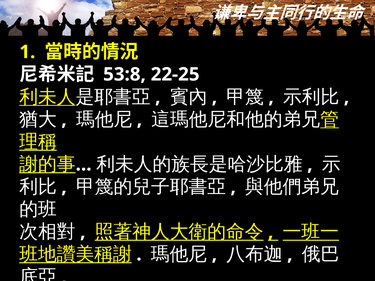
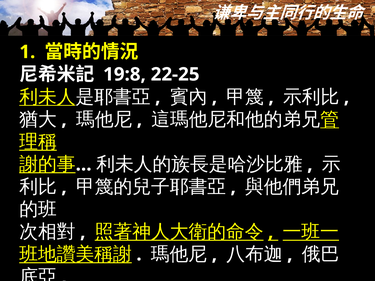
53:8: 53:8 -> 19:8 (124, 74)
